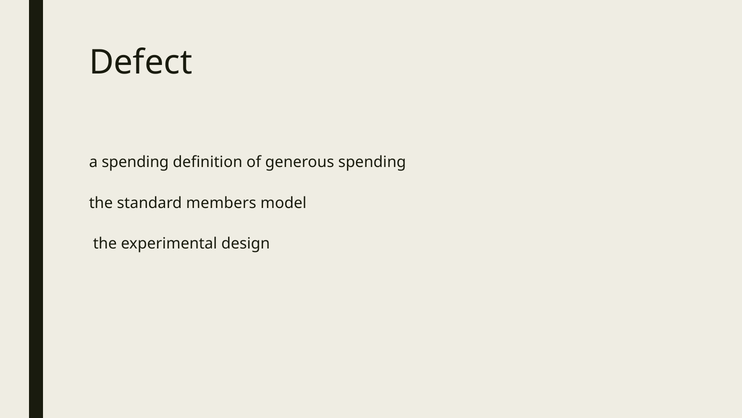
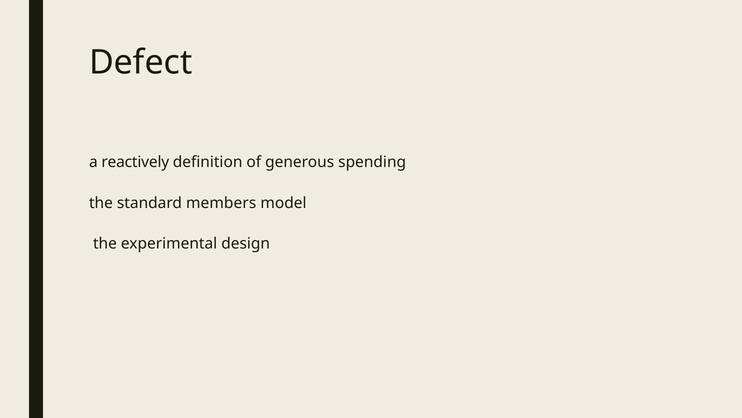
a spending: spending -> reactively (135, 162)
